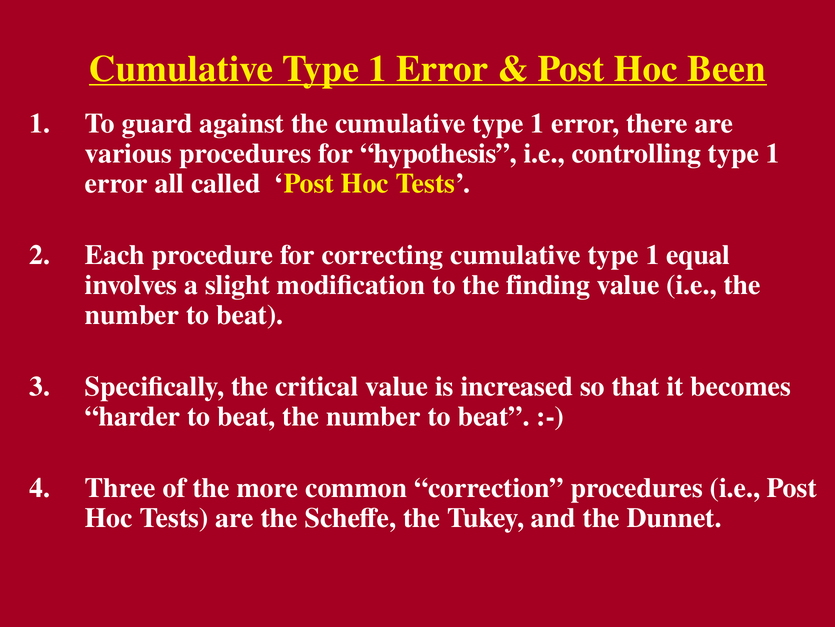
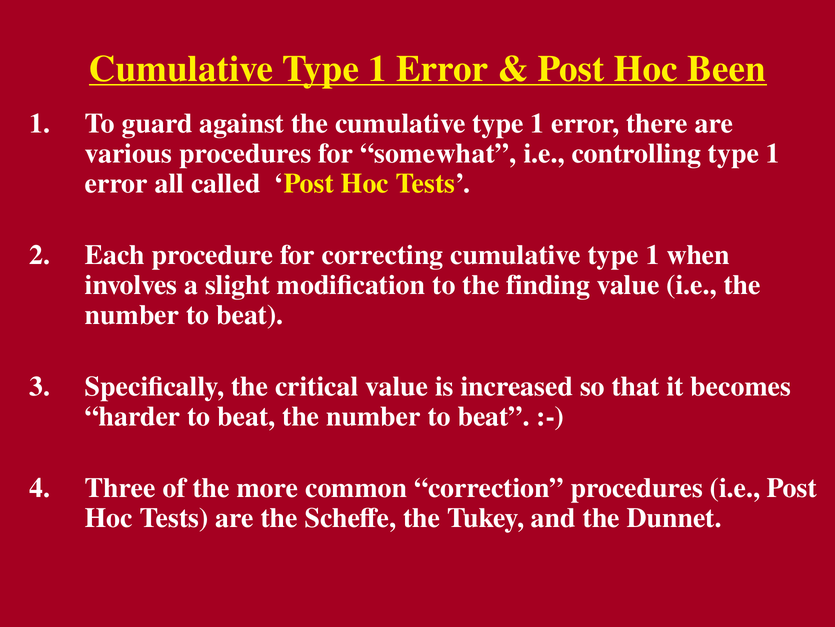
hypothesis: hypothesis -> somewhat (438, 153)
equal: equal -> when (698, 255)
